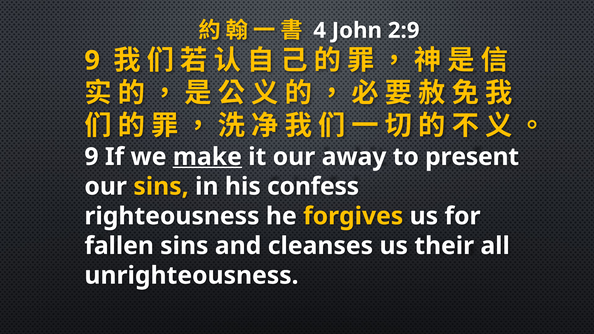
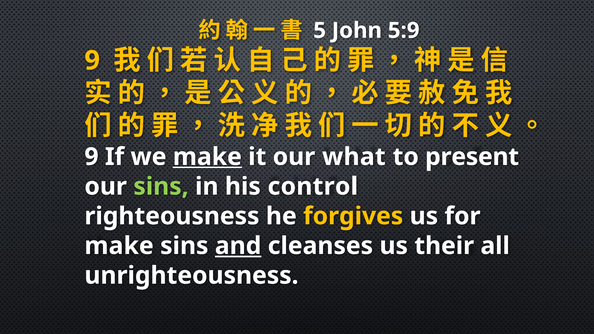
4: 4 -> 5 (320, 30)
2:9: 2:9 -> 5:9 (404, 30)
away: away -> what (354, 157)
sins colour: yellow -> light green (161, 187)
confess: confess -> control (313, 187)
fallen: fallen -> make (119, 246)
and underline: none -> present (238, 246)
